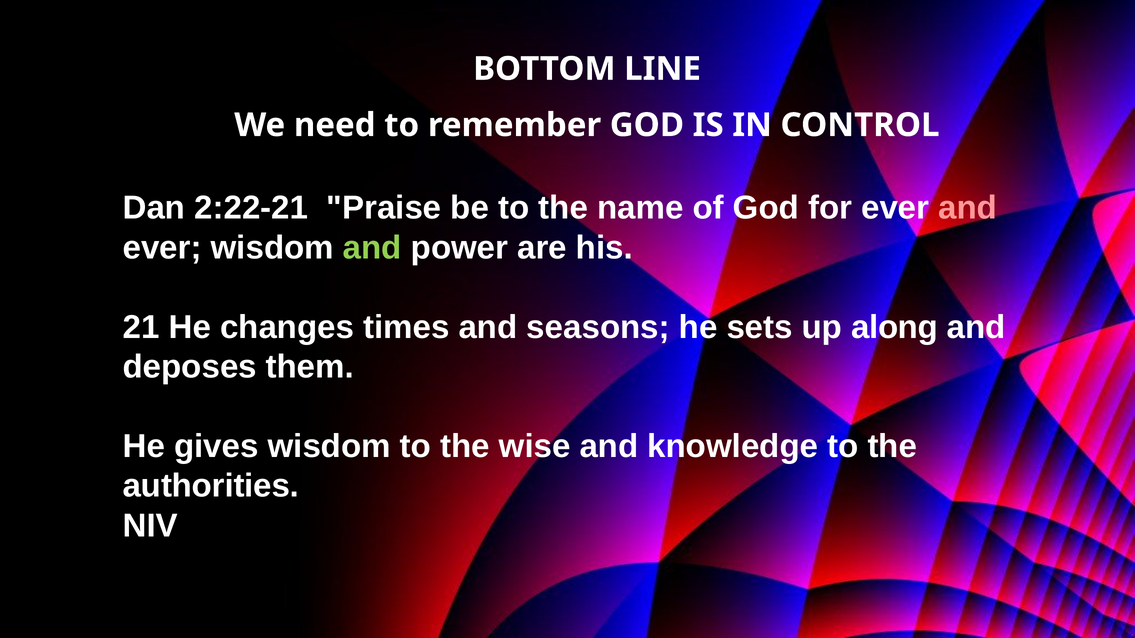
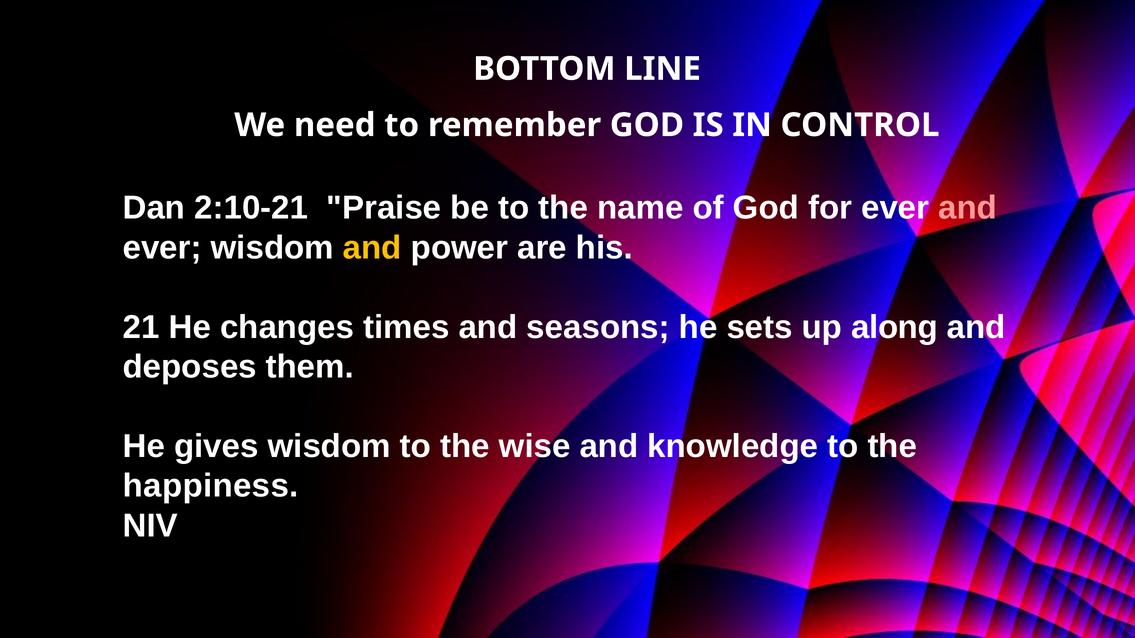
2:22-21: 2:22-21 -> 2:10-21 (251, 208)
and colour: light green -> yellow (372, 248)
authorities: authorities -> happiness (211, 486)
